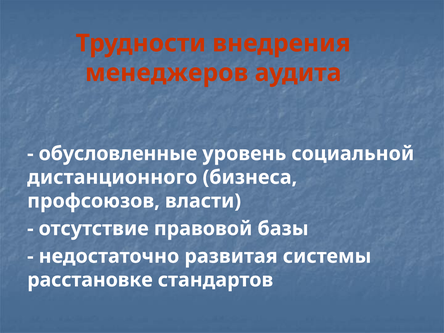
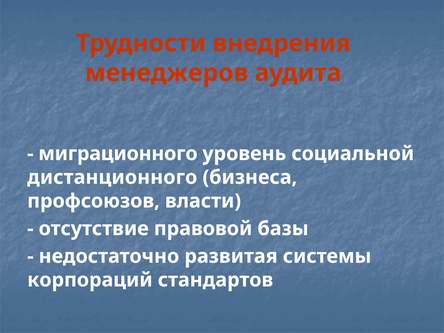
обусловленные: обусловленные -> миграционного (118, 154)
расстановке: расстановке -> корпораций (90, 280)
